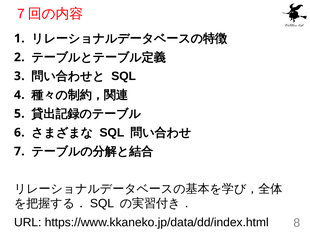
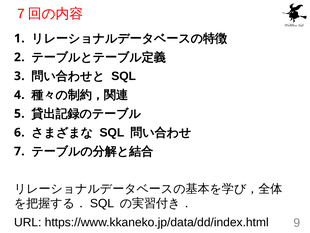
8: 8 -> 9 (297, 223)
